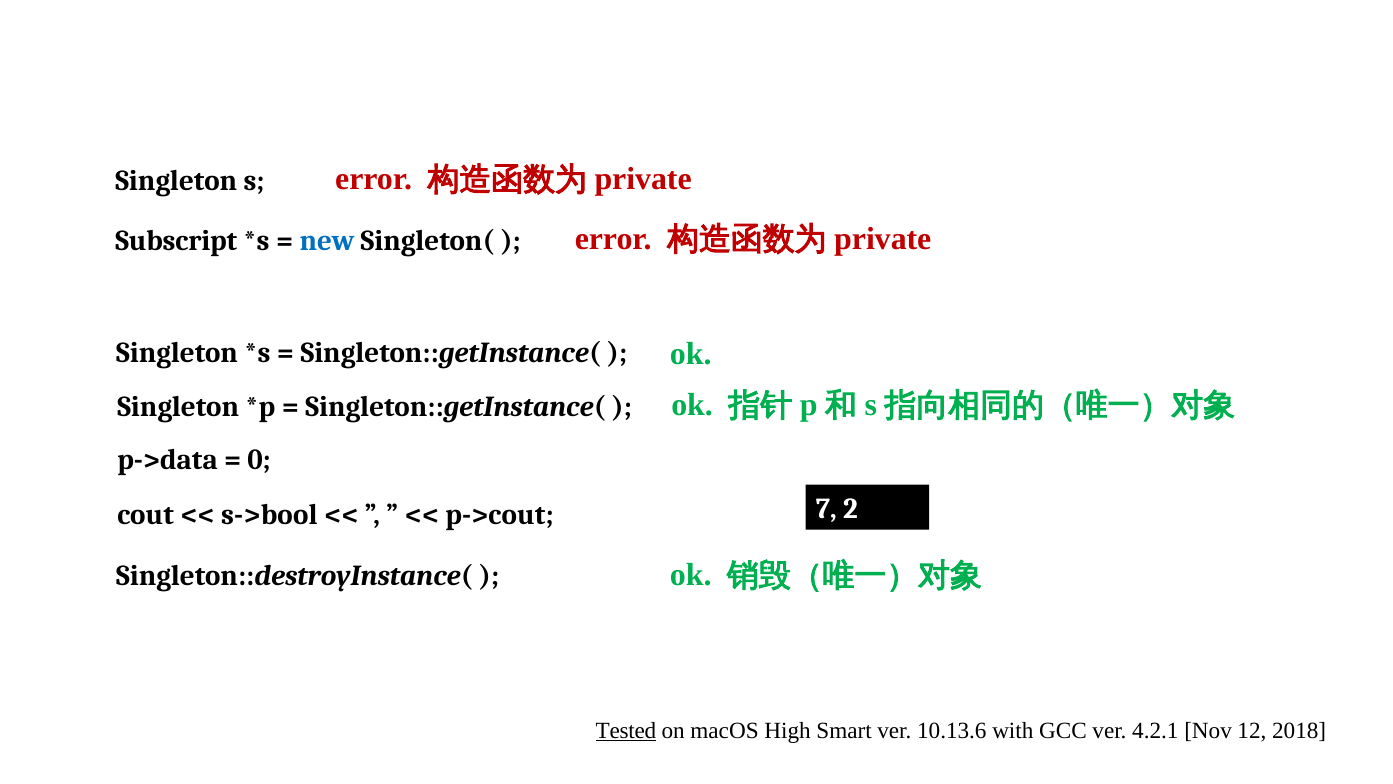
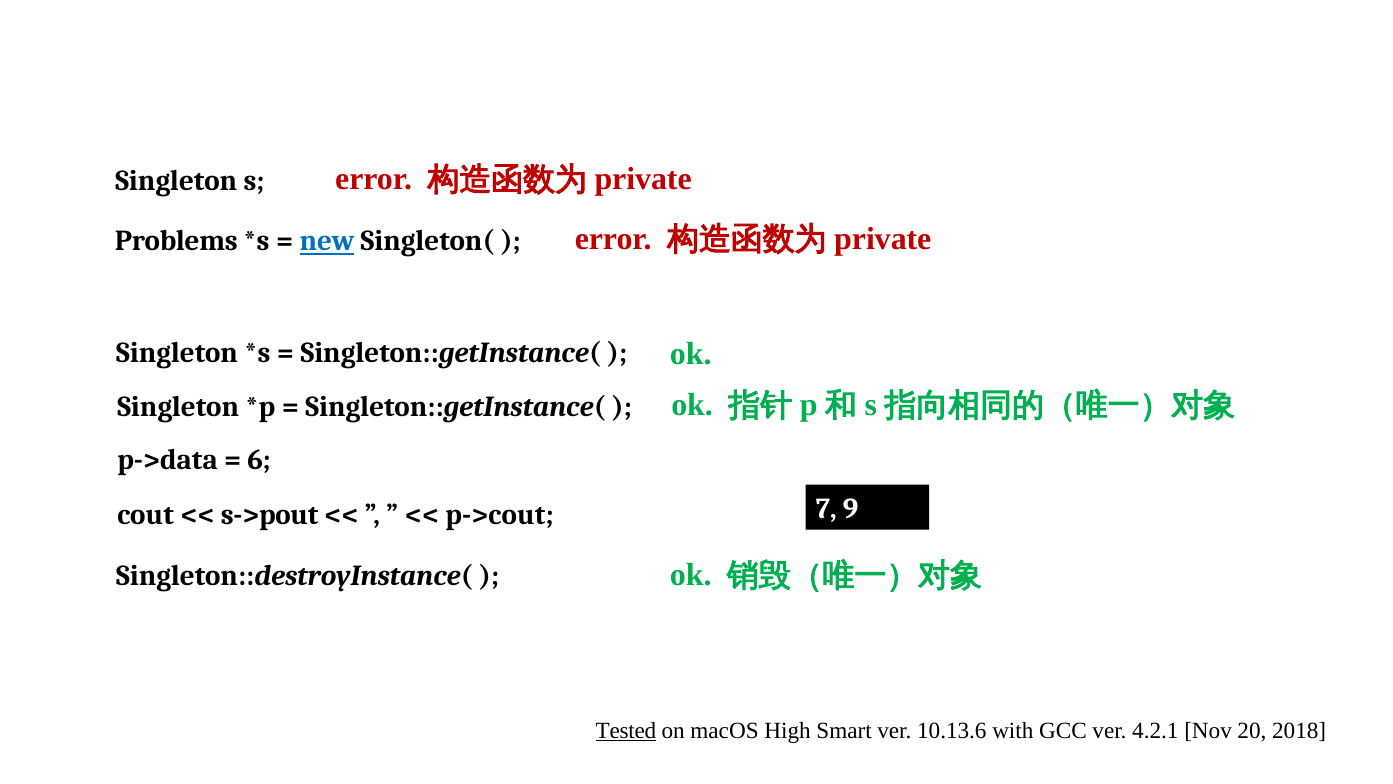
Subscript: Subscript -> Problems (176, 241)
new underline: none -> present (327, 241)
0: 0 -> 6 (259, 460)
2: 2 -> 9 (851, 509)
s->bool: s->bool -> s->pout (270, 515)
12: 12 -> 20 (1252, 730)
